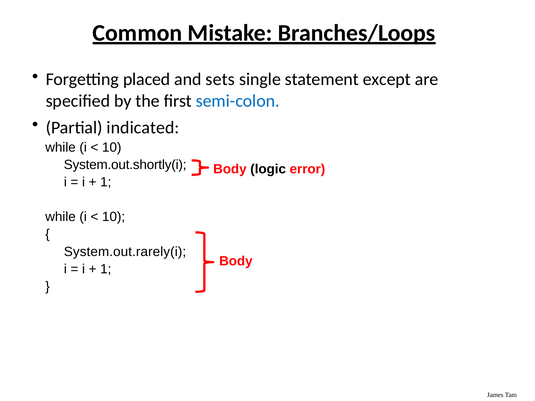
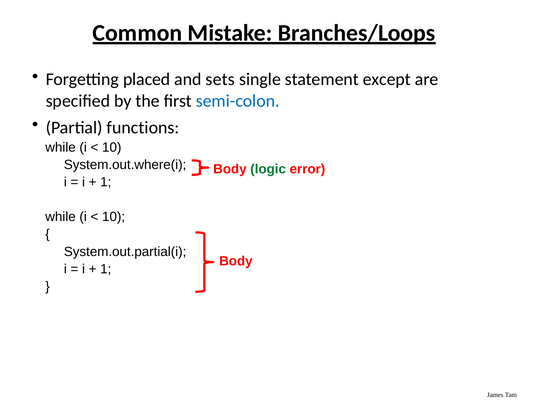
indicated: indicated -> functions (143, 128)
System.out.shortly(i: System.out.shortly(i -> System.out.where(i (125, 165)
logic colour: black -> green (268, 169)
System.out.rarely(i: System.out.rarely(i -> System.out.partial(i (125, 252)
